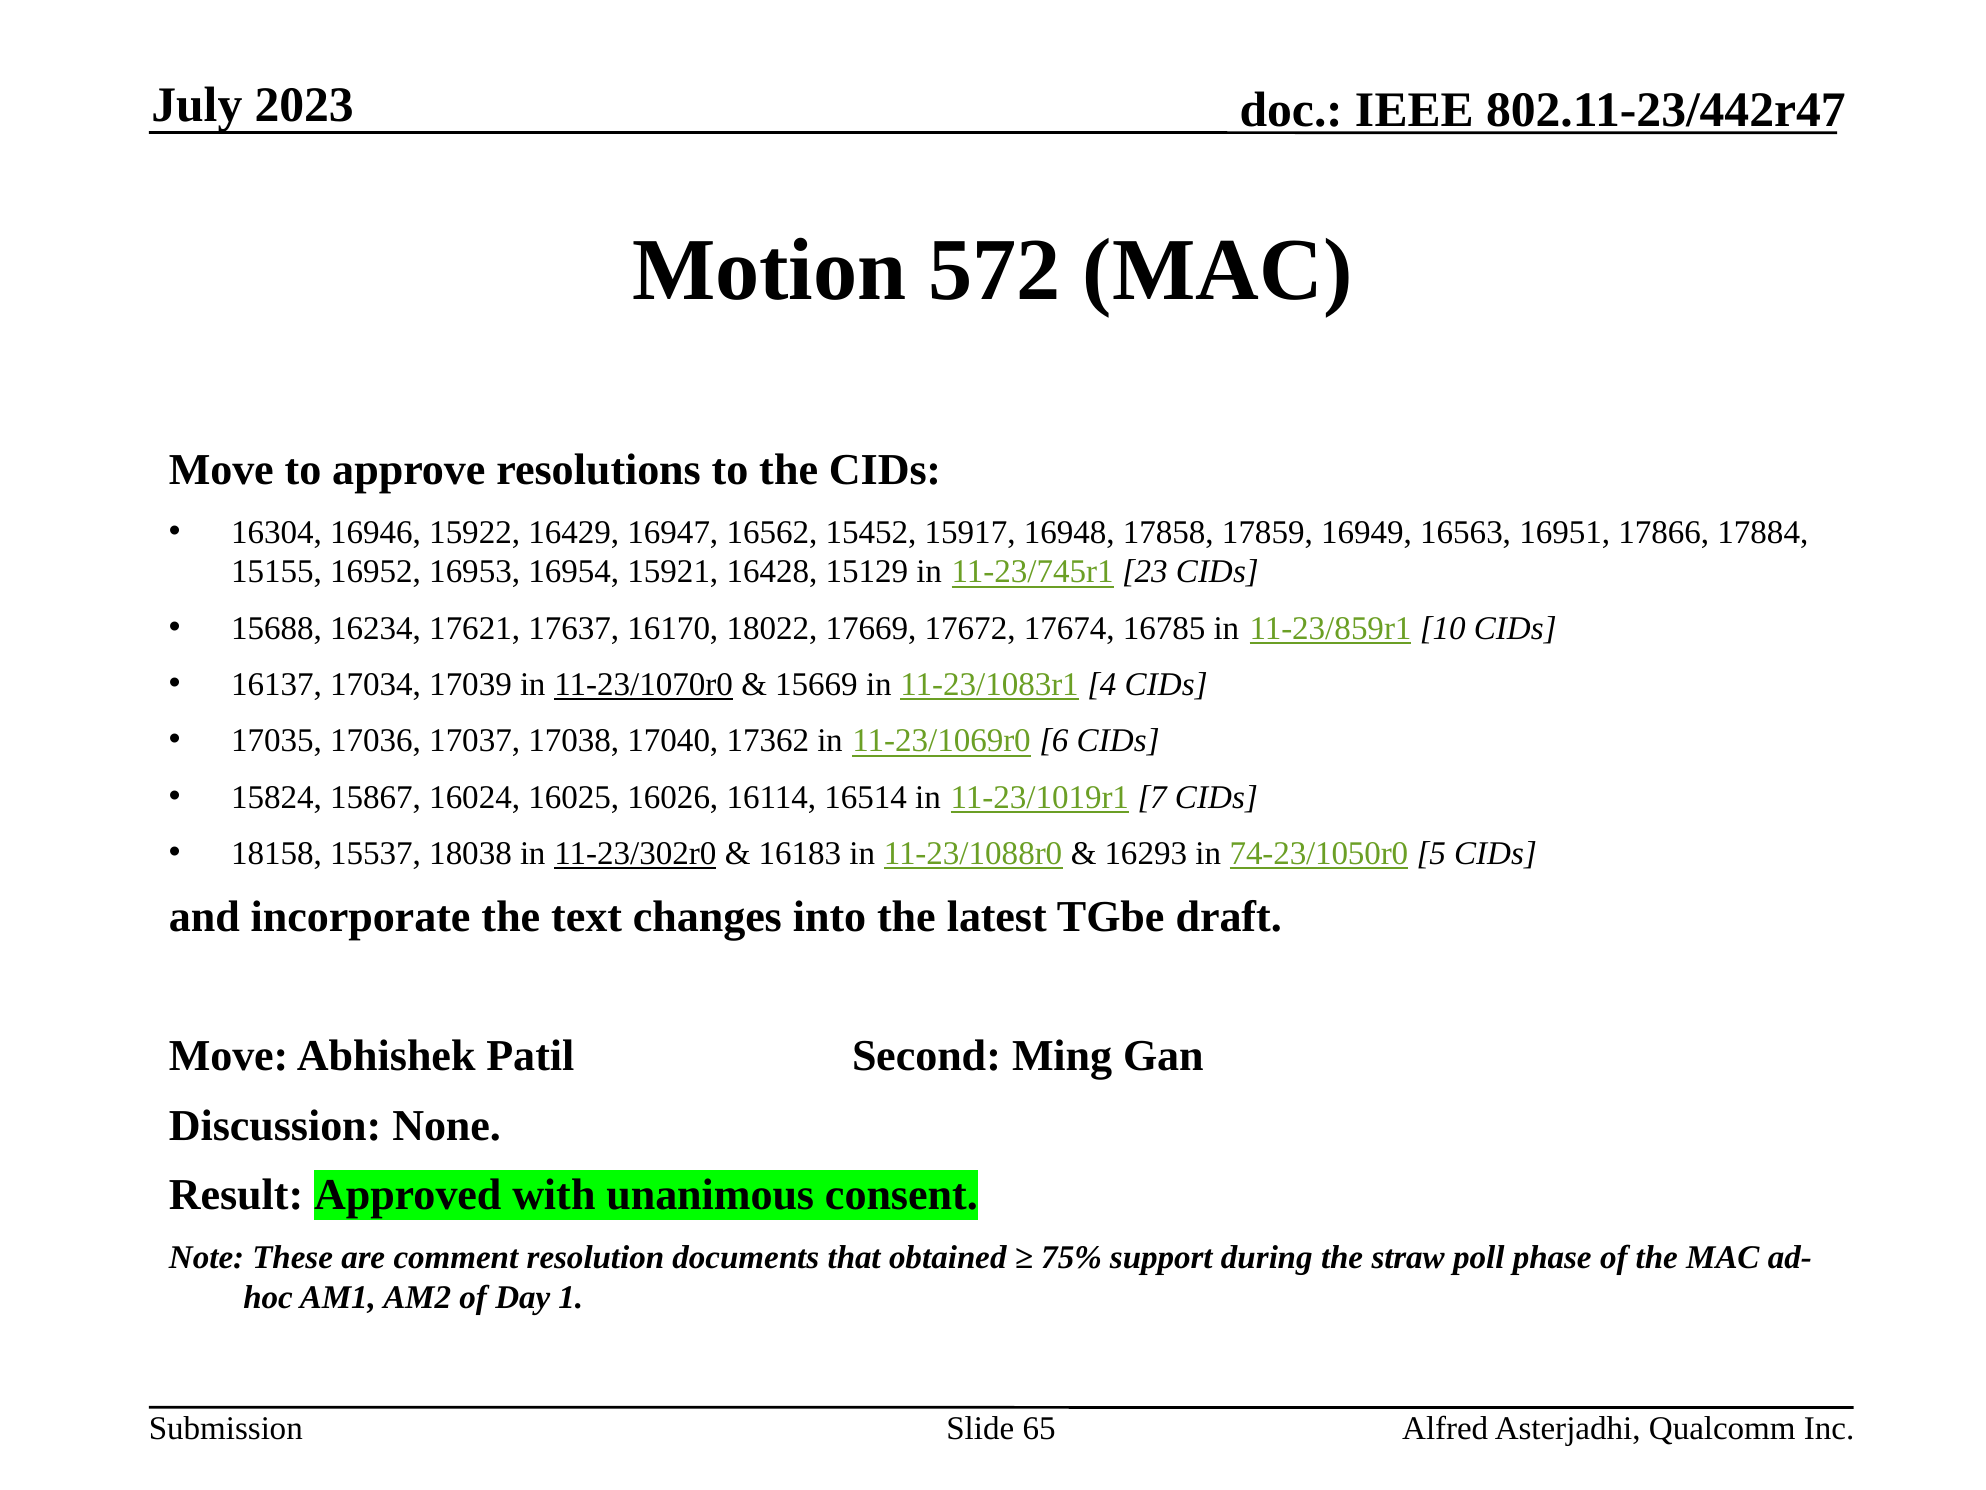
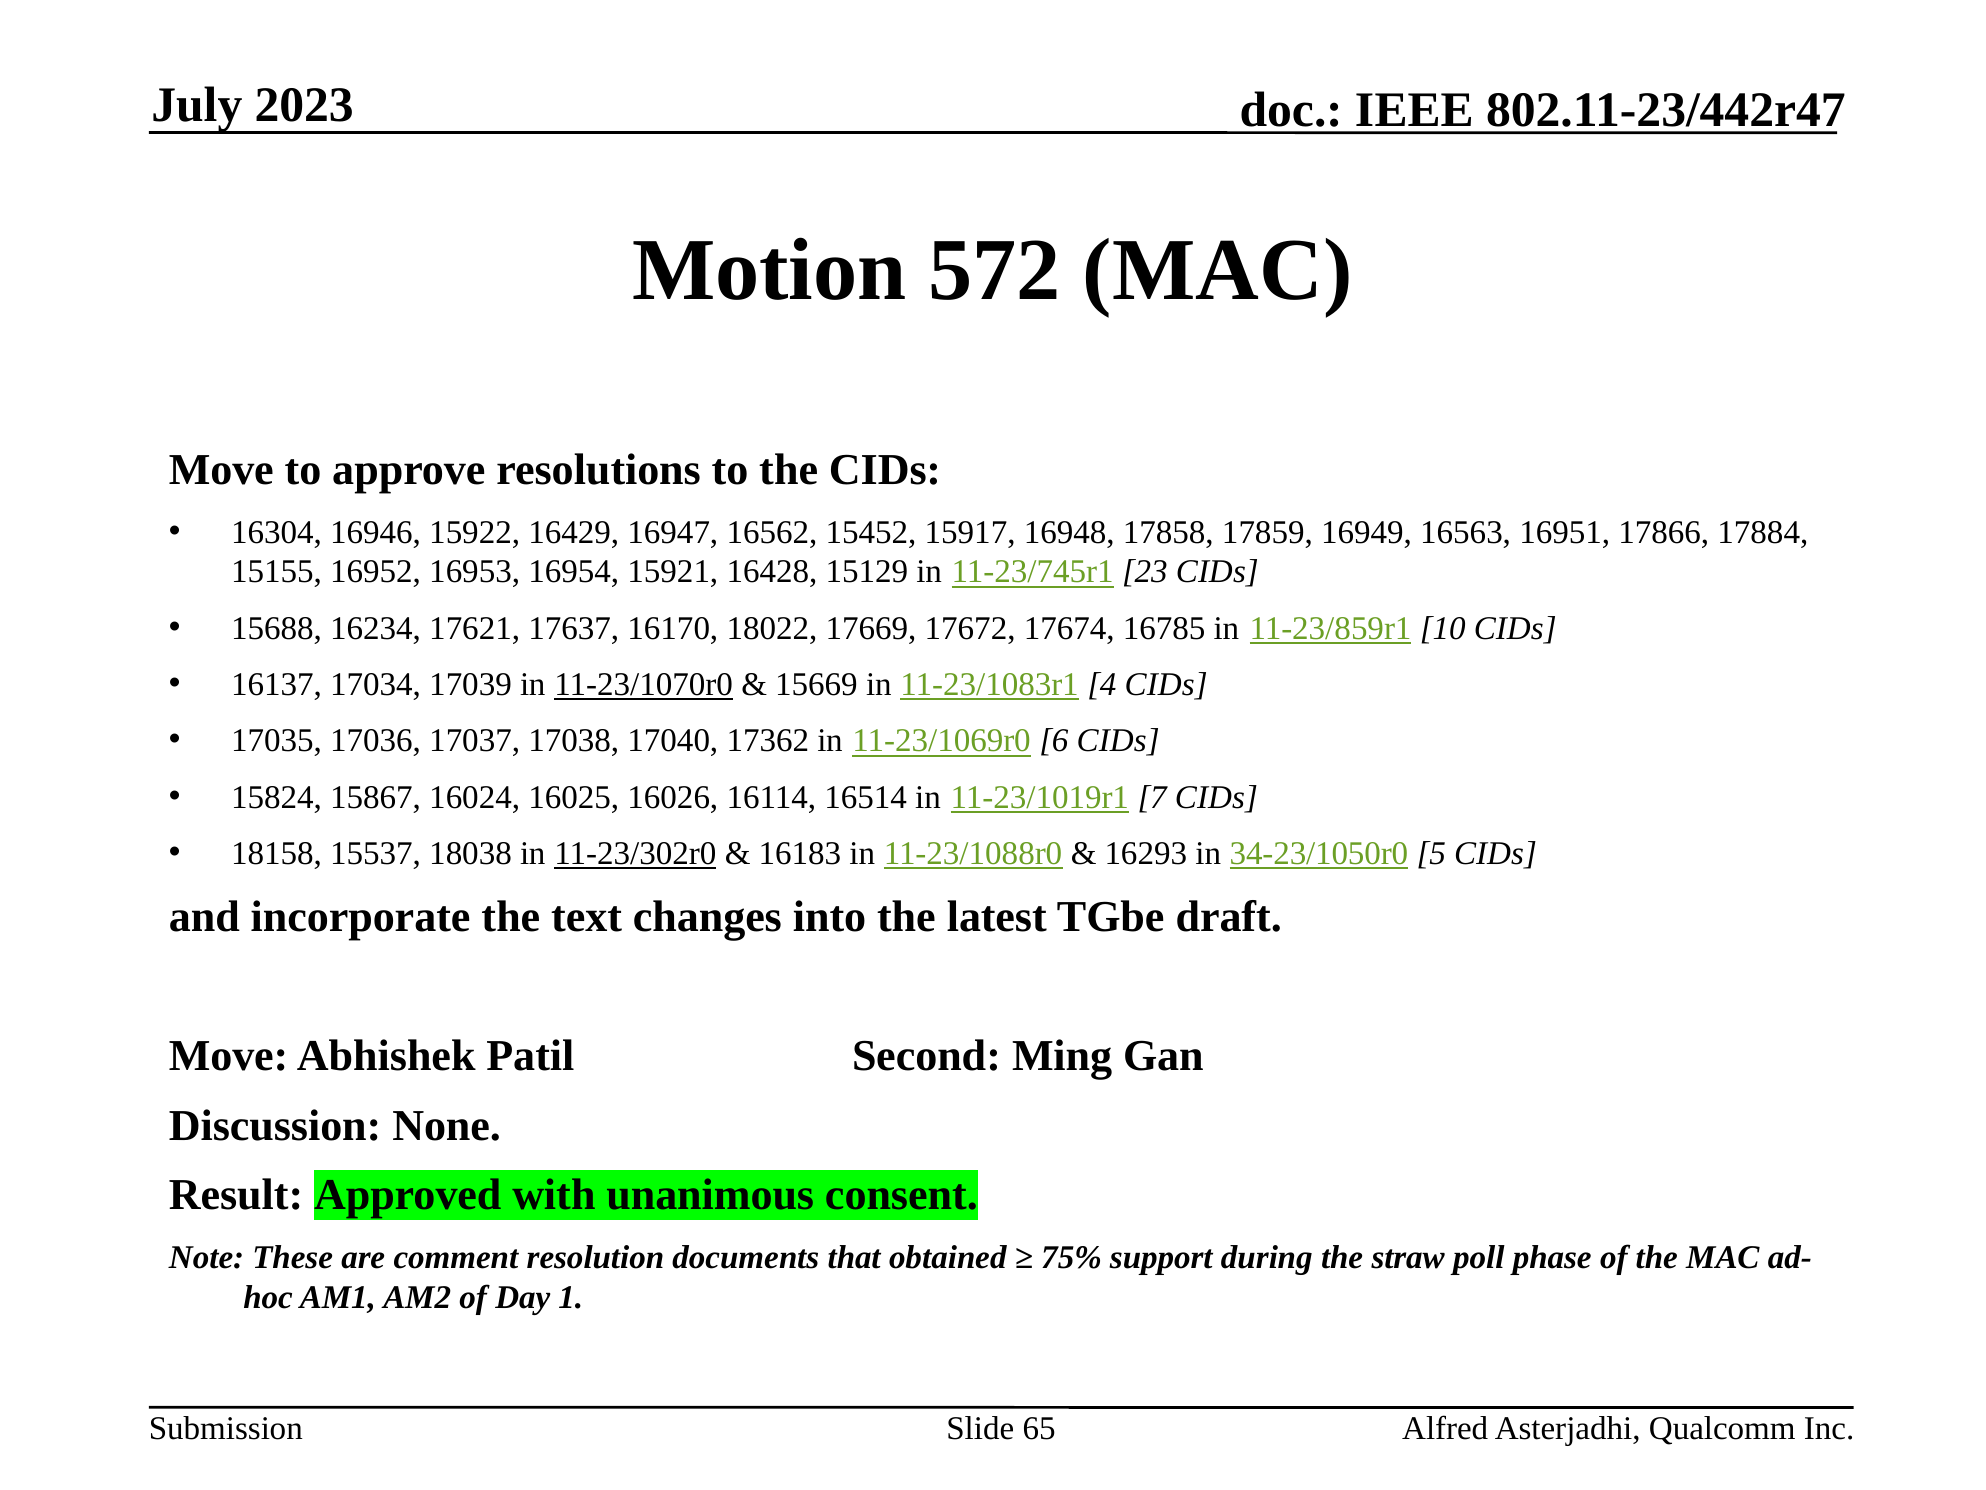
74-23/1050r0: 74-23/1050r0 -> 34-23/1050r0 (1319, 853)
